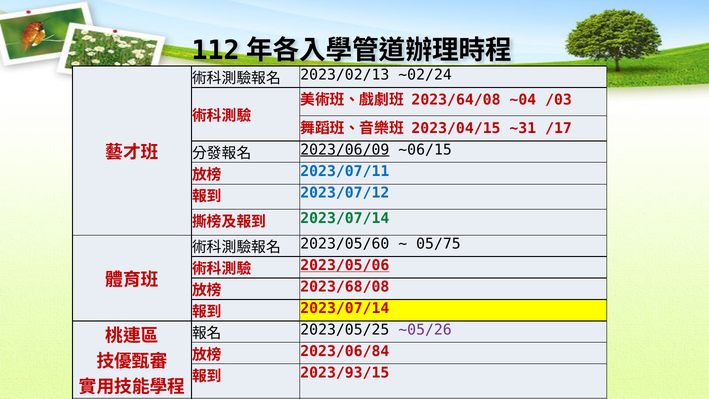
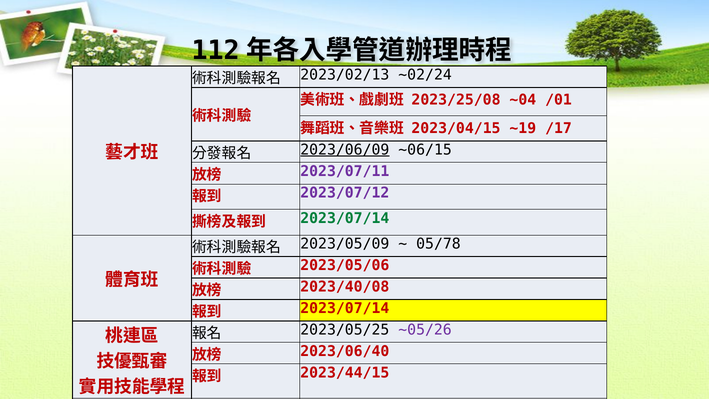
2023/64/08: 2023/64/08 -> 2023/25/08 (456, 100)
/03: /03 -> /01 (559, 100)
~31: ~31 -> ~19 (523, 128)
2023/07/11 colour: blue -> purple (345, 171)
2023/07/12 colour: blue -> purple (345, 193)
2023/05/60: 2023/05/60 -> 2023/05/09 (345, 244)
05/75: 05/75 -> 05/78 (438, 244)
2023/05/06 underline: present -> none (345, 265)
2023/68/08: 2023/68/08 -> 2023/40/08 (345, 287)
2023/06/84: 2023/06/84 -> 2023/06/40 (345, 351)
2023/93/15: 2023/93/15 -> 2023/44/15 (345, 373)
